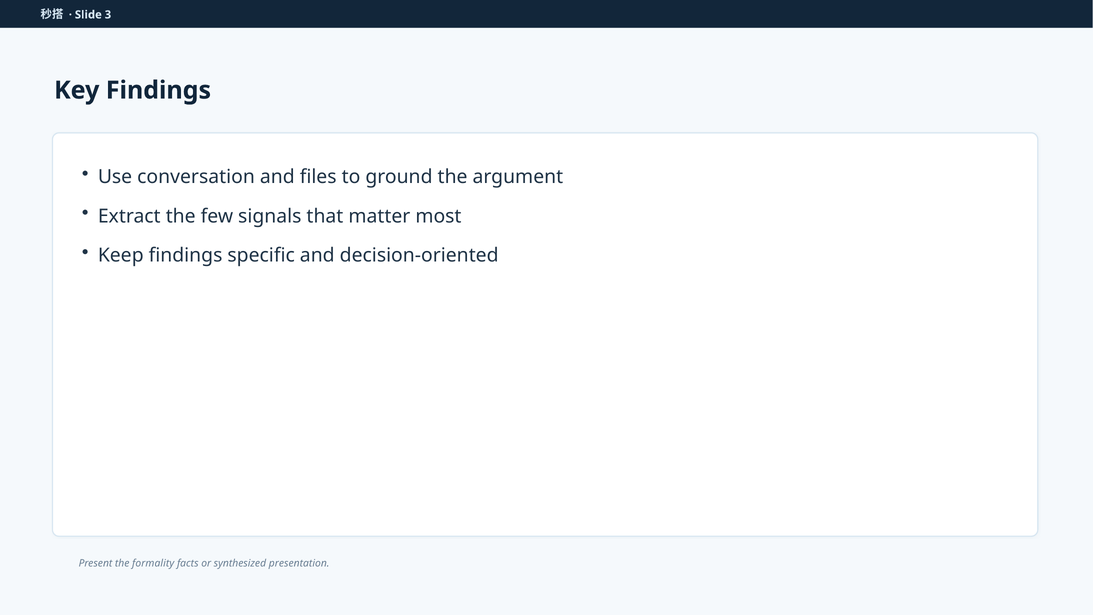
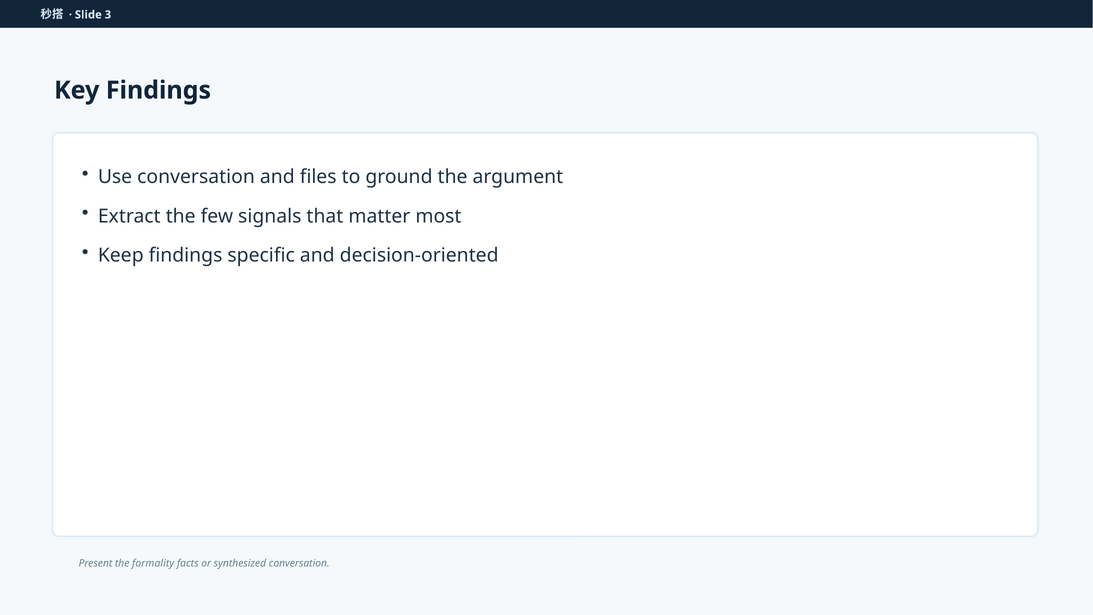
synthesized presentation: presentation -> conversation (299, 563)
